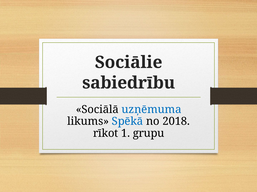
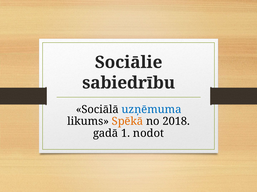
Spēkā colour: blue -> orange (127, 122)
rīkot: rīkot -> gadā (106, 134)
grupu: grupu -> nodot (148, 134)
